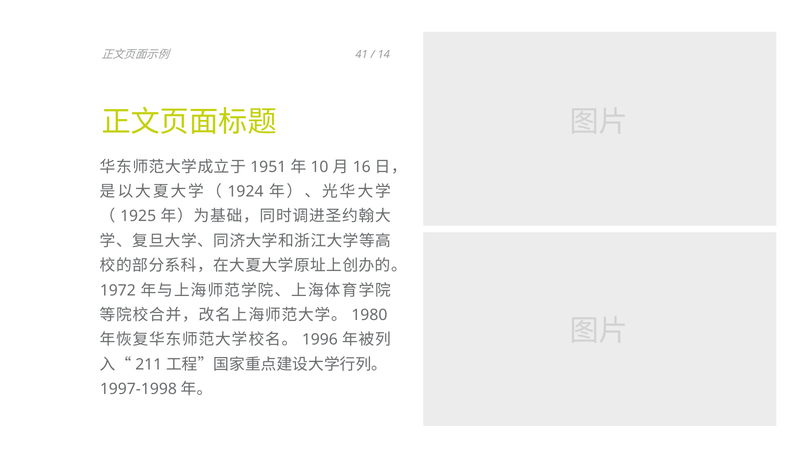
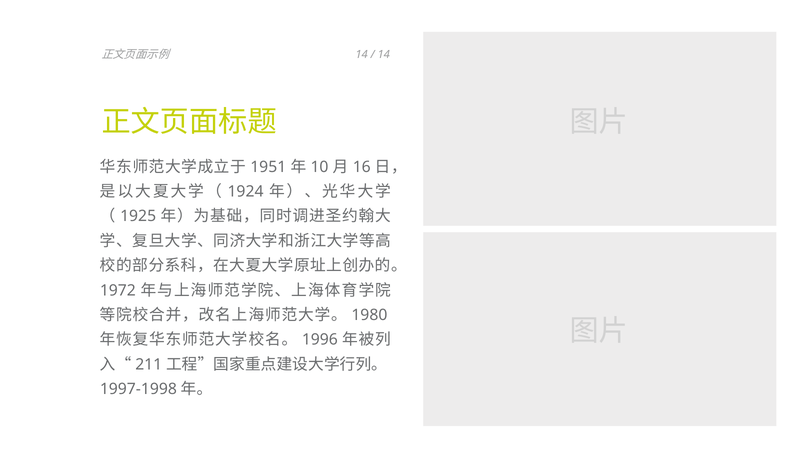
41: 41 -> 14 (362, 55)
